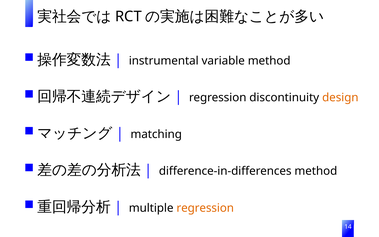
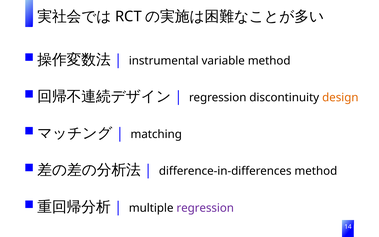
regression colour: orange -> purple (205, 208)
